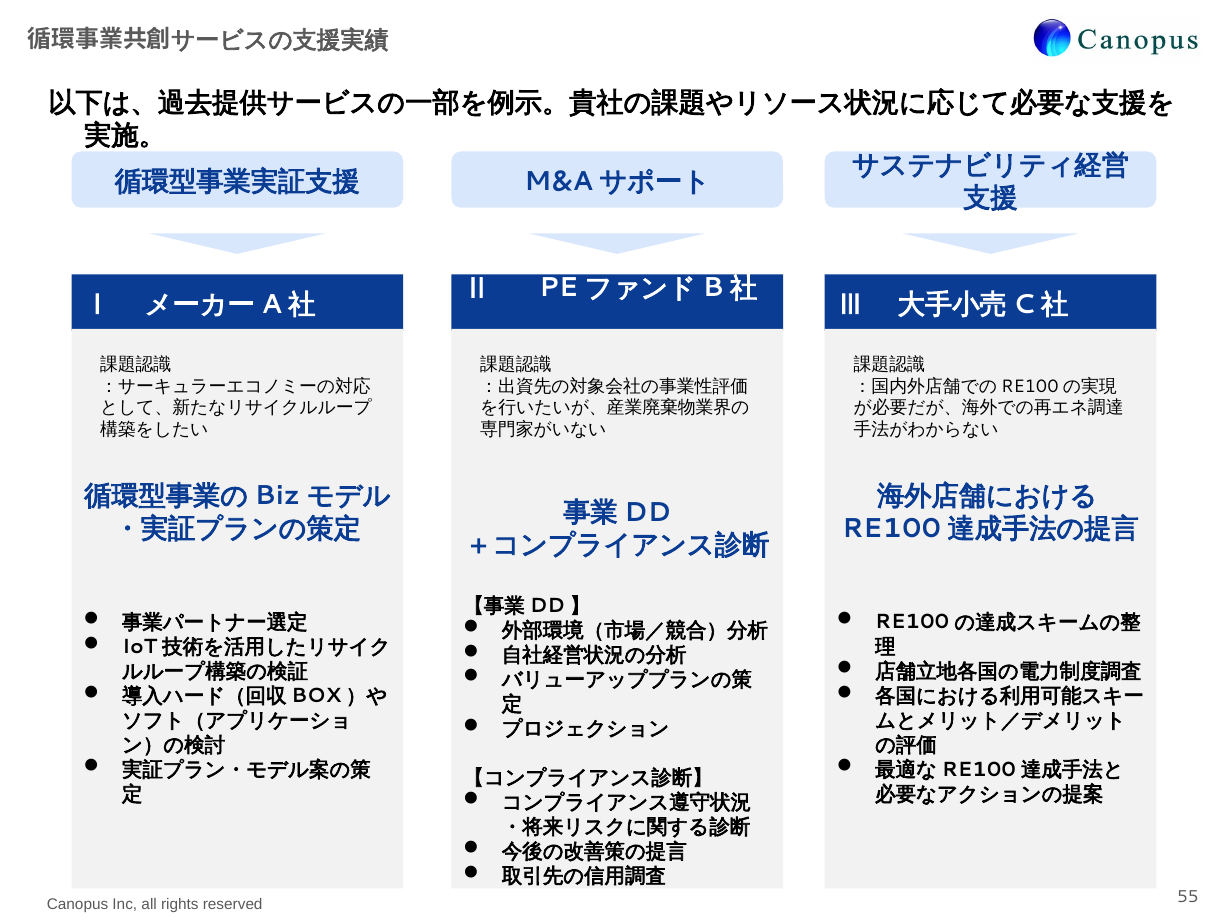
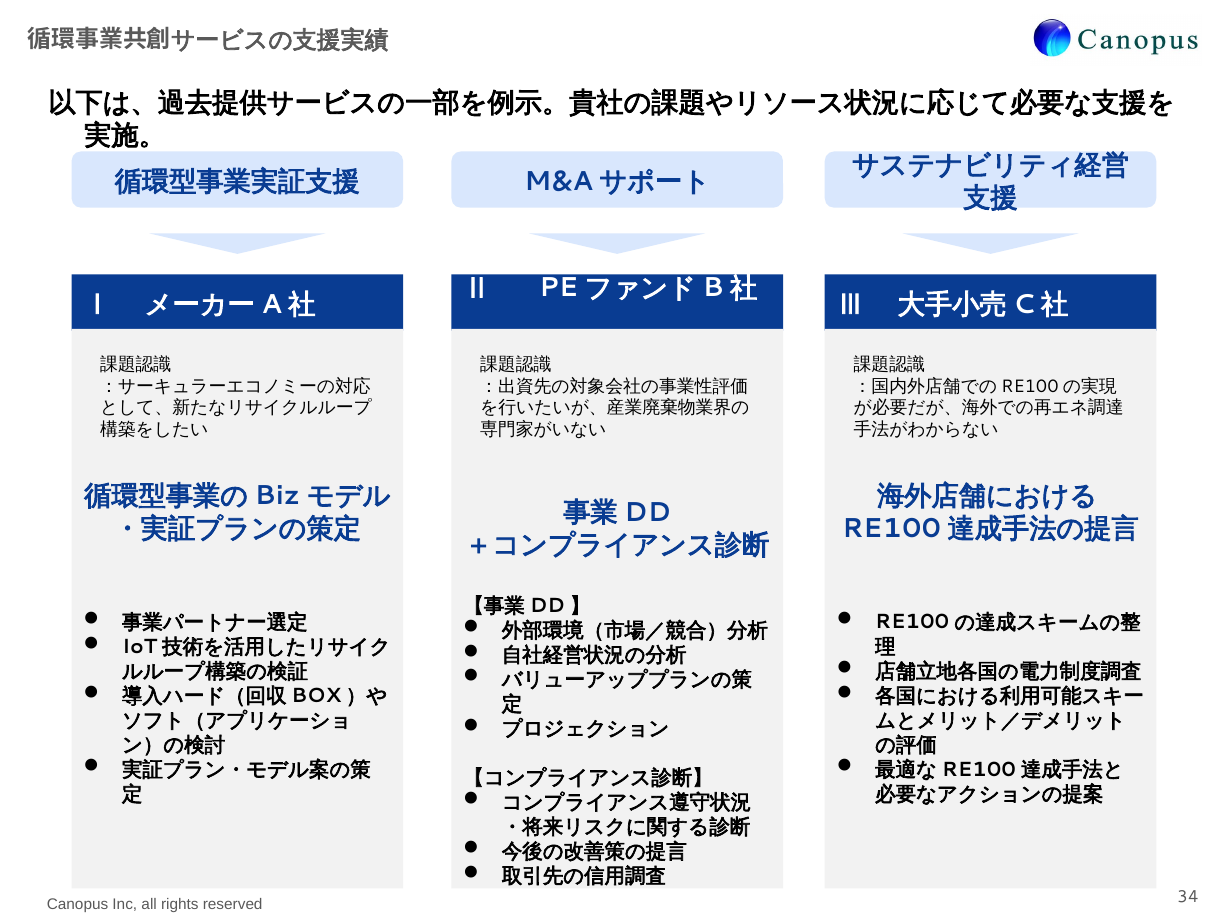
55: 55 -> 34 (1188, 896)
